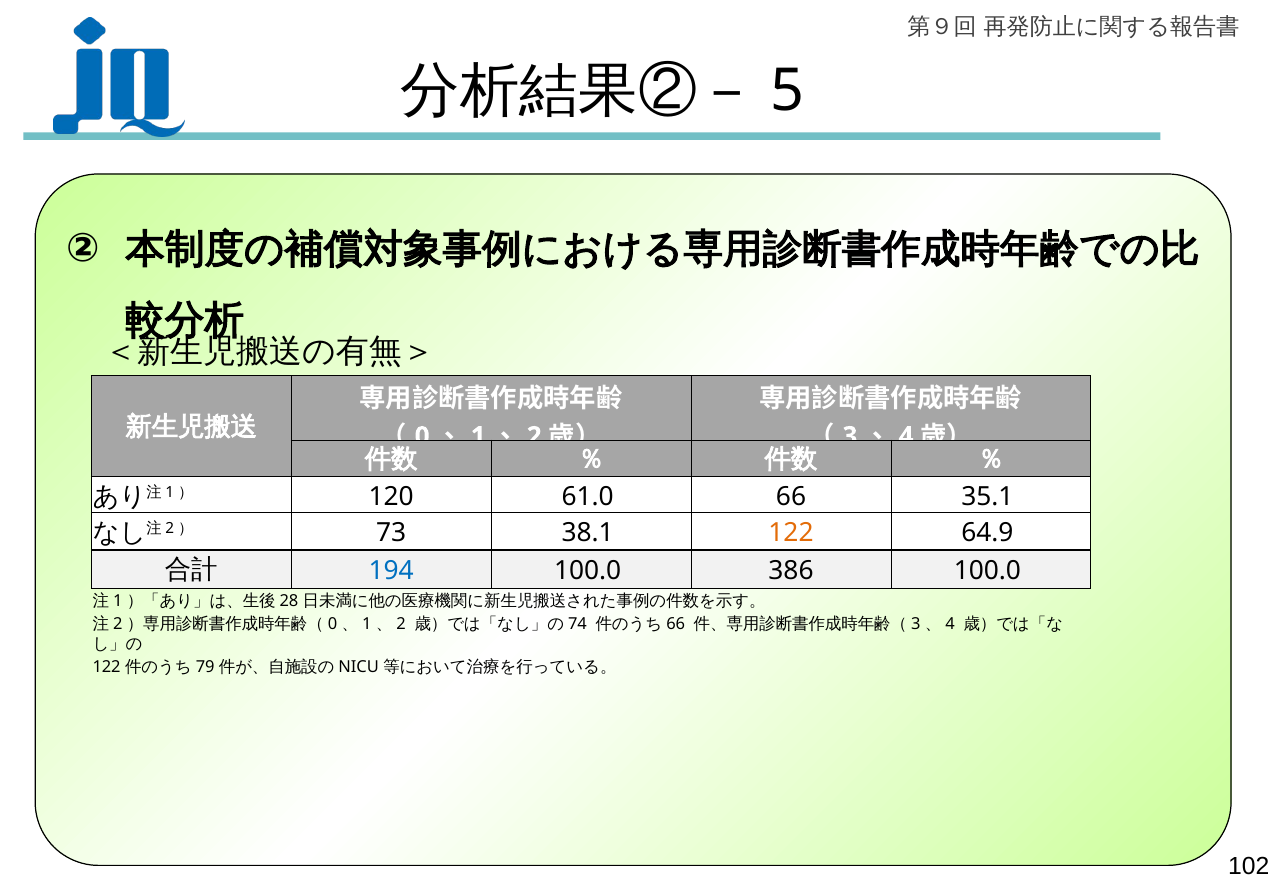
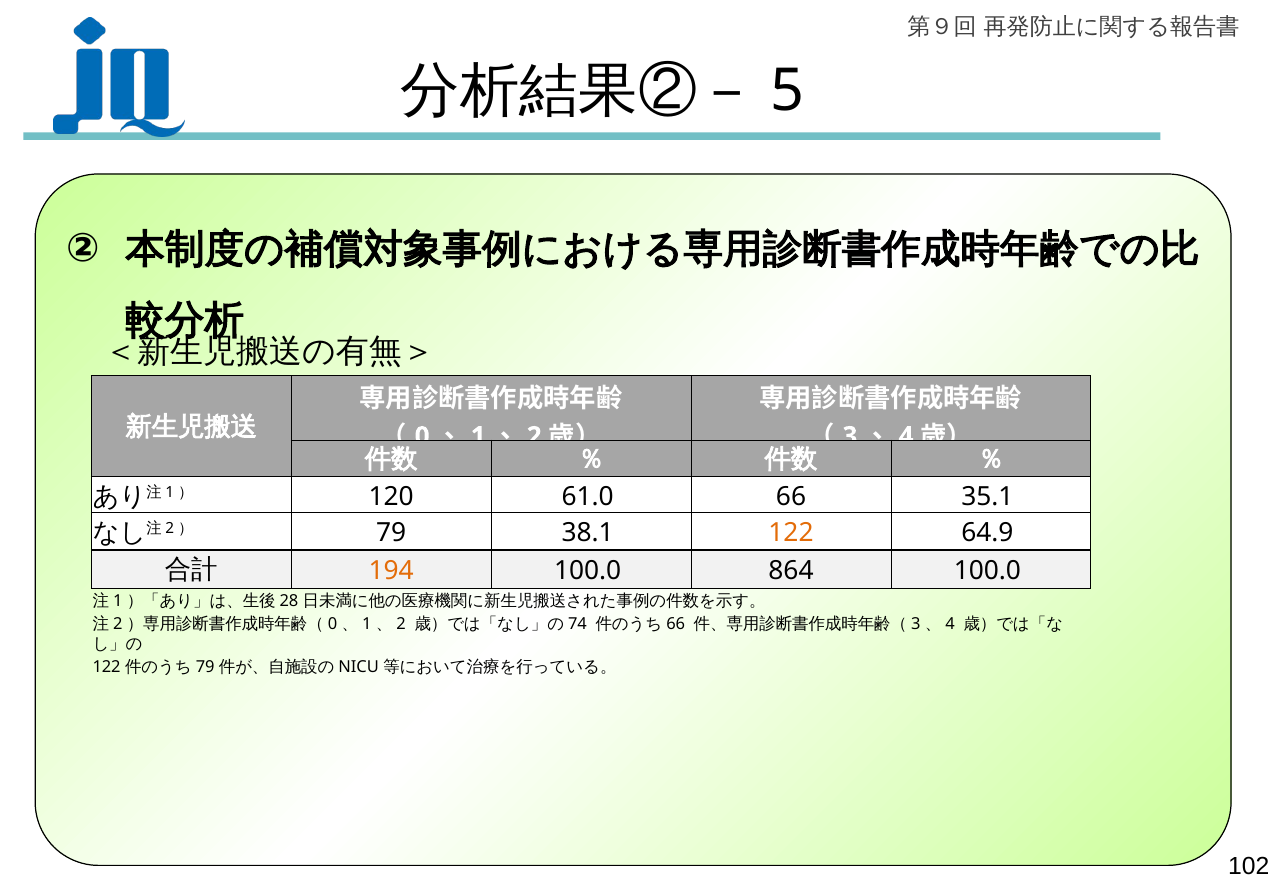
73: 73 -> 79 (391, 533)
194 colour: blue -> orange (391, 571)
386: 386 -> 864 (791, 571)
